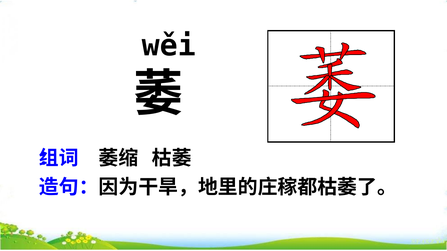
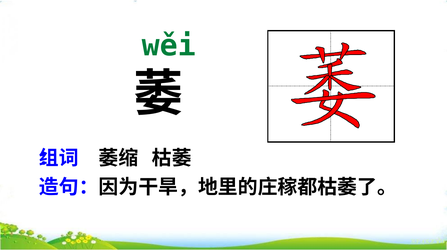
wěi colour: black -> green (169, 46)
